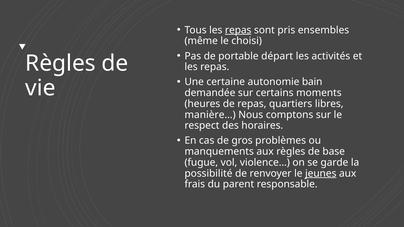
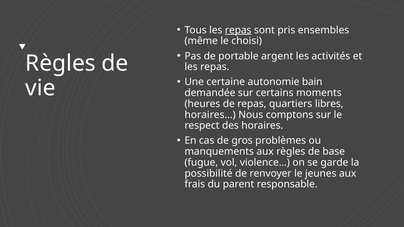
départ: départ -> argent (277, 56)
manière…: manière… -> horaires… (210, 115)
jeunes underline: present -> none (321, 174)
